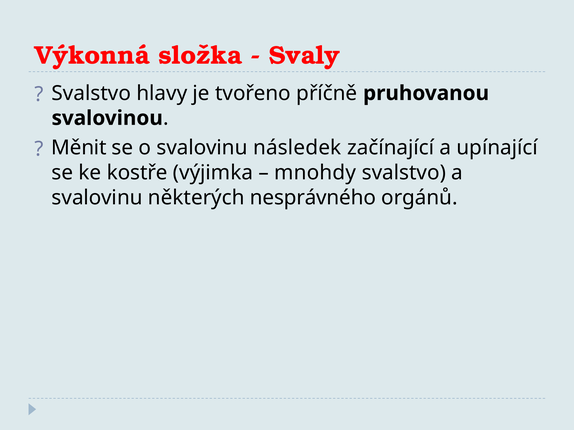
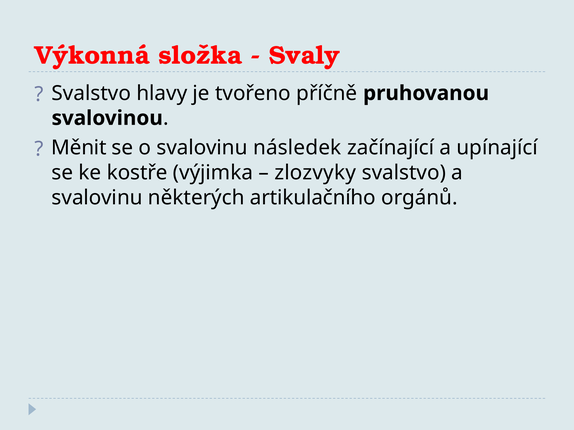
mnohdy: mnohdy -> zlozvyky (315, 173)
nesprávného: nesprávného -> artikulačního (313, 198)
